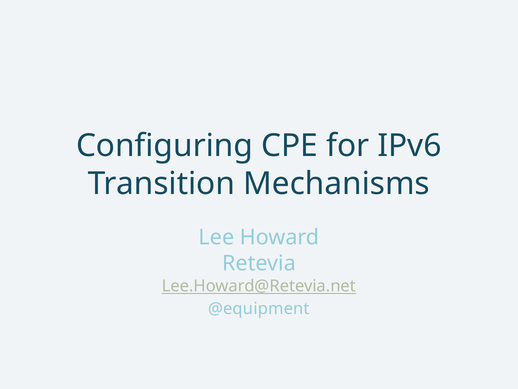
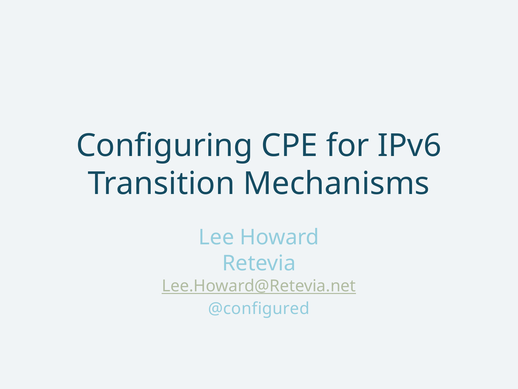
@equipment: @equipment -> @configured (259, 308)
